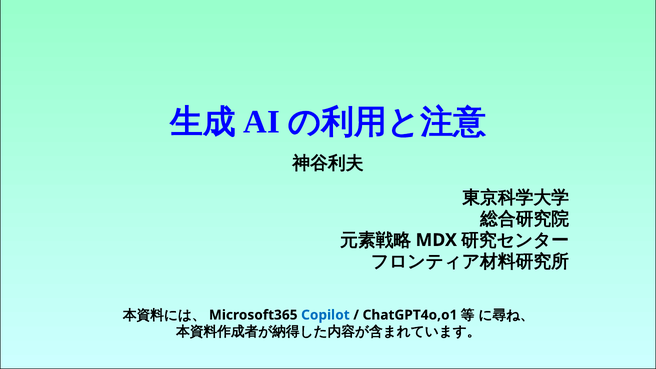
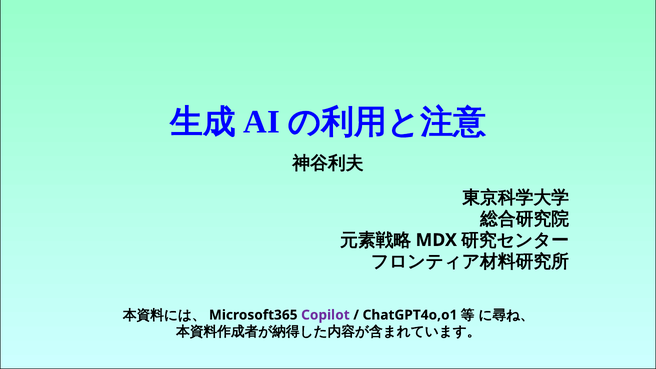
Copilot colour: blue -> purple (325, 315)
